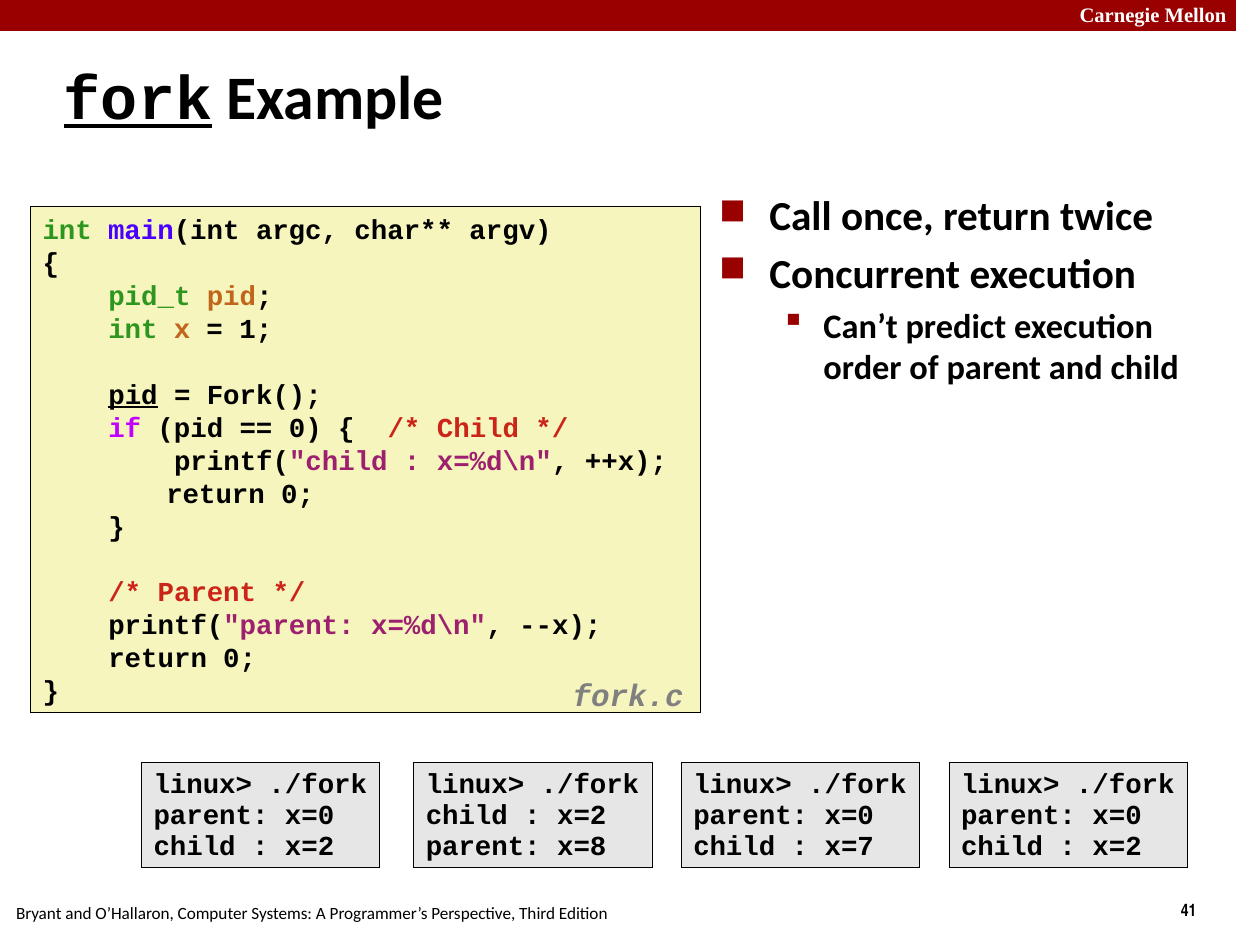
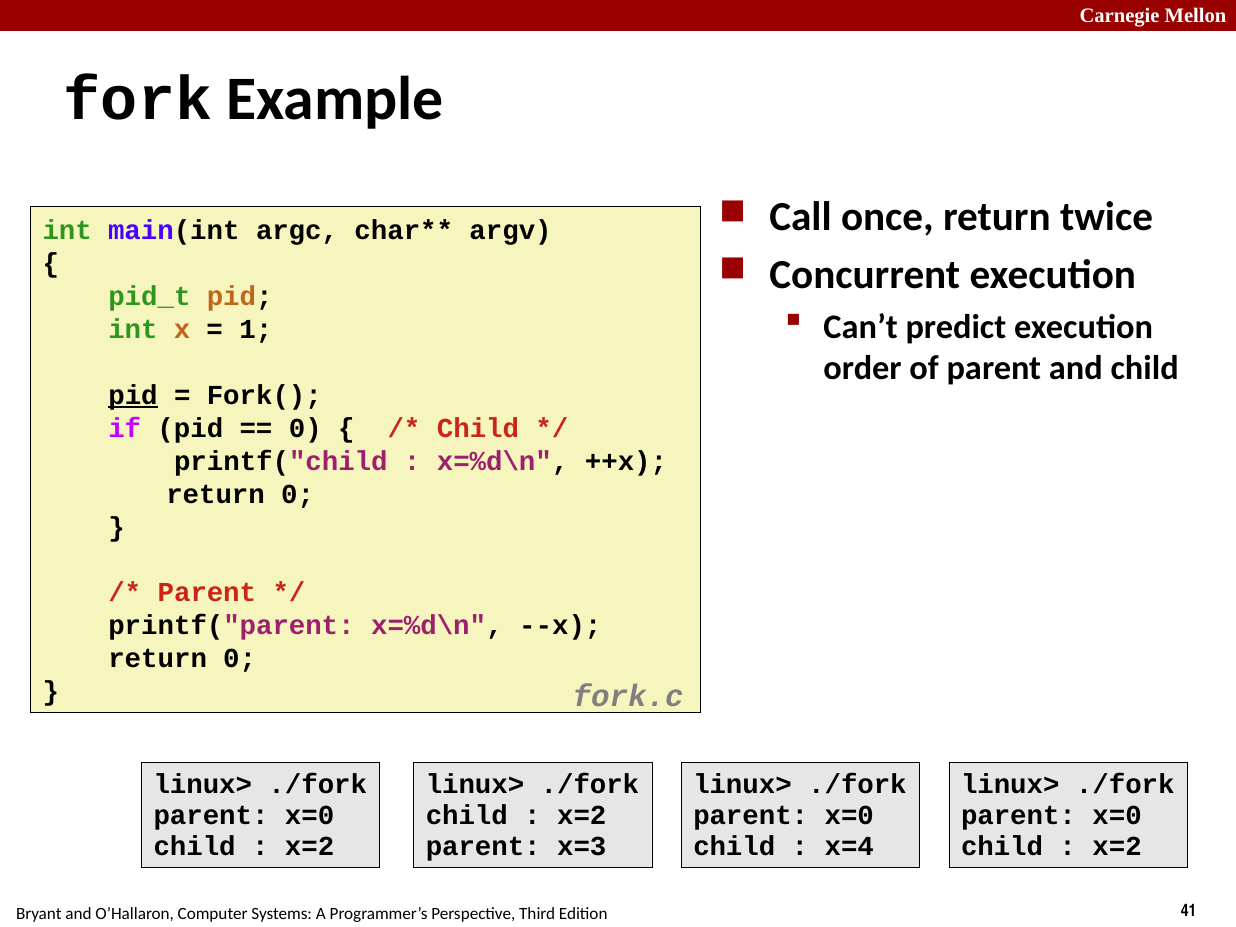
fork underline: present -> none (138, 99)
x=8: x=8 -> x=3 (582, 846)
x=7: x=7 -> x=4 (849, 846)
